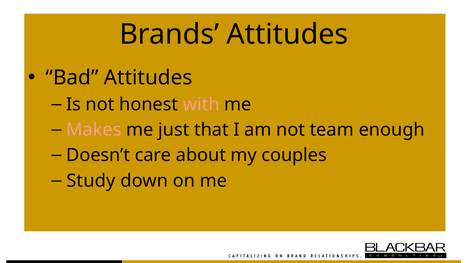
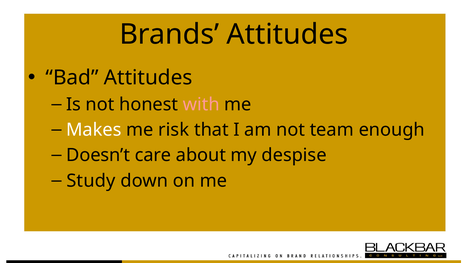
Makes colour: pink -> white (94, 130)
just: just -> risk (174, 130)
couples: couples -> despise (294, 155)
